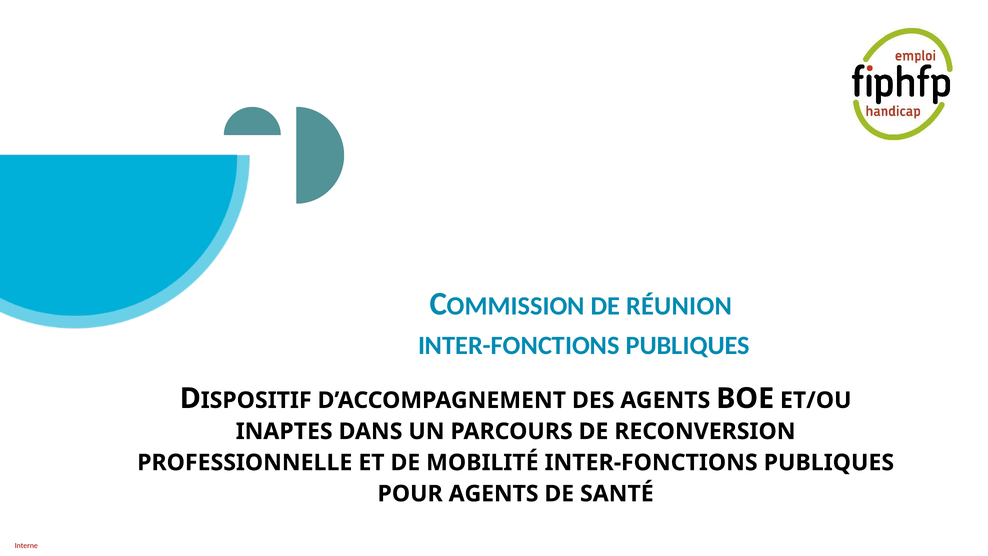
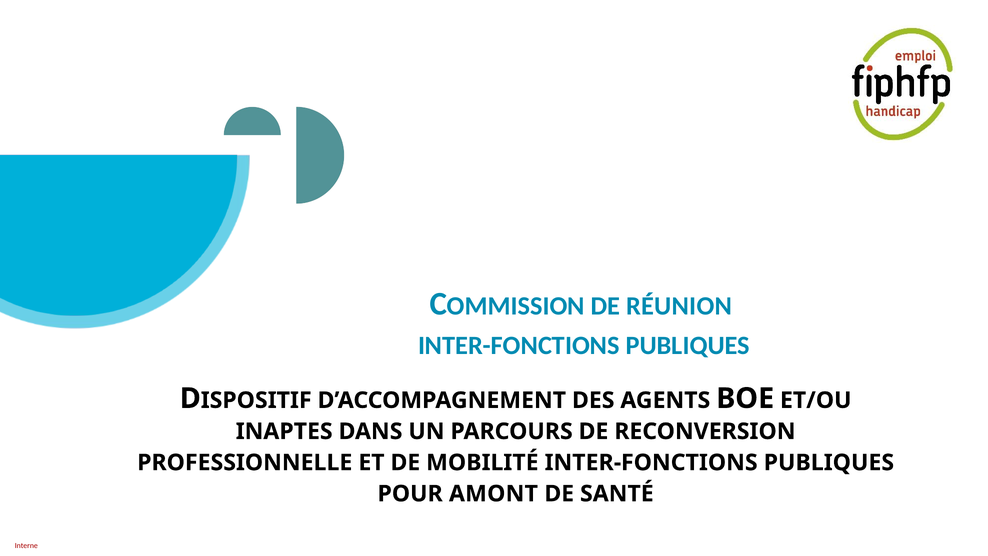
POUR AGENTS: AGENTS -> AMONT (493, 494)
